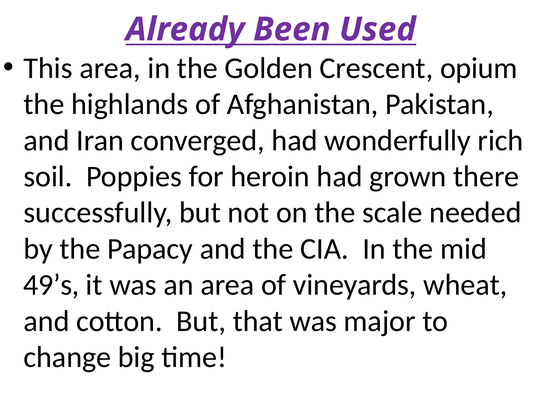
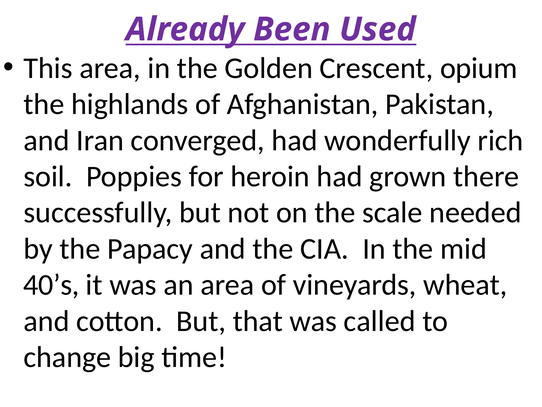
49’s: 49’s -> 40’s (51, 285)
major: major -> called (380, 321)
